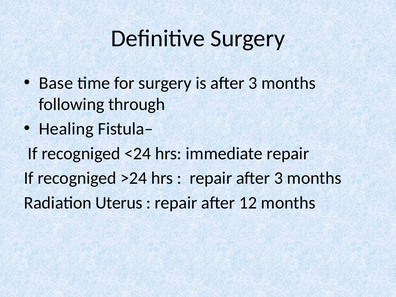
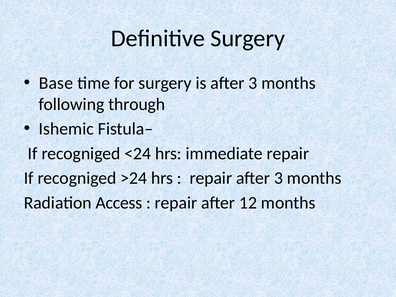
Healing: Healing -> Ishemic (66, 129)
Uterus: Uterus -> Access (119, 203)
